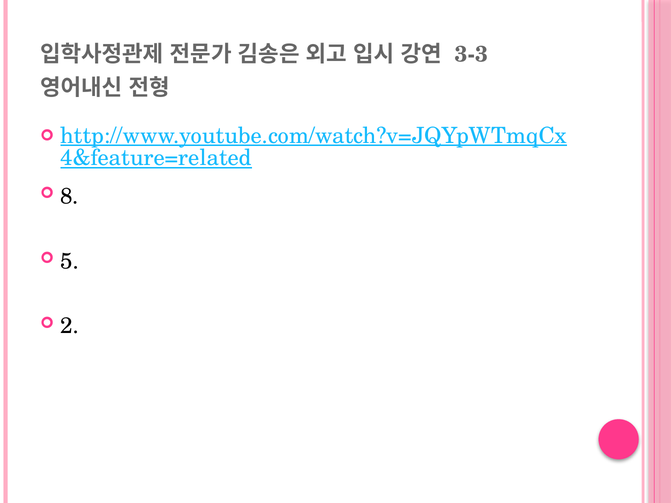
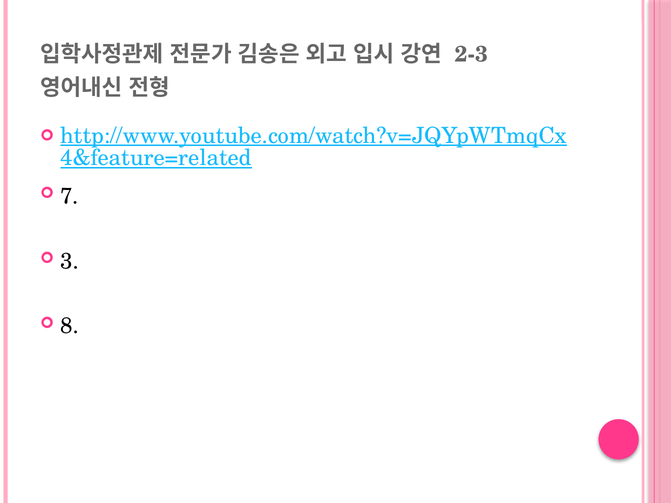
3-3: 3-3 -> 2-3 (471, 54)
8: 8 -> 7 (69, 196)
5: 5 -> 3 (70, 261)
2: 2 -> 8 (70, 326)
